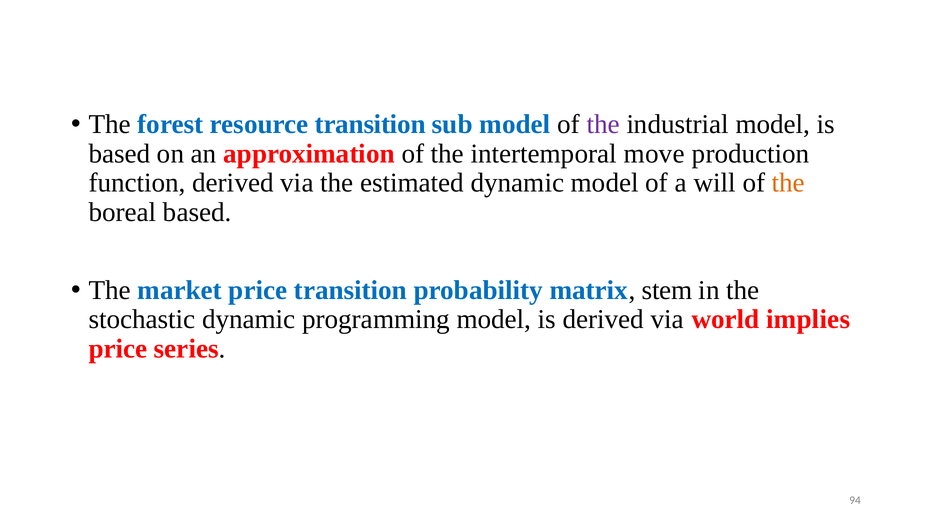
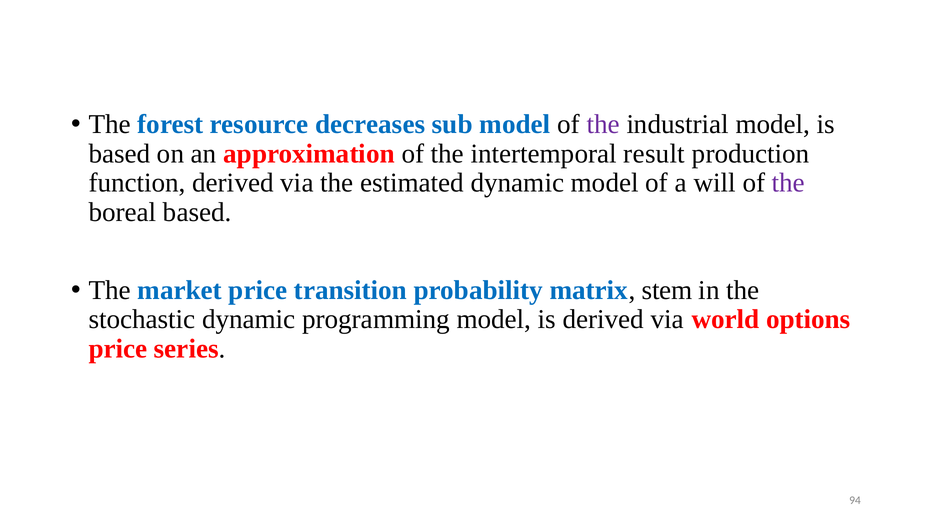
resource transition: transition -> decreases (370, 124)
move: move -> result (654, 154)
the colour: orange -> purple (788, 183)
implies: implies -> options (808, 320)
